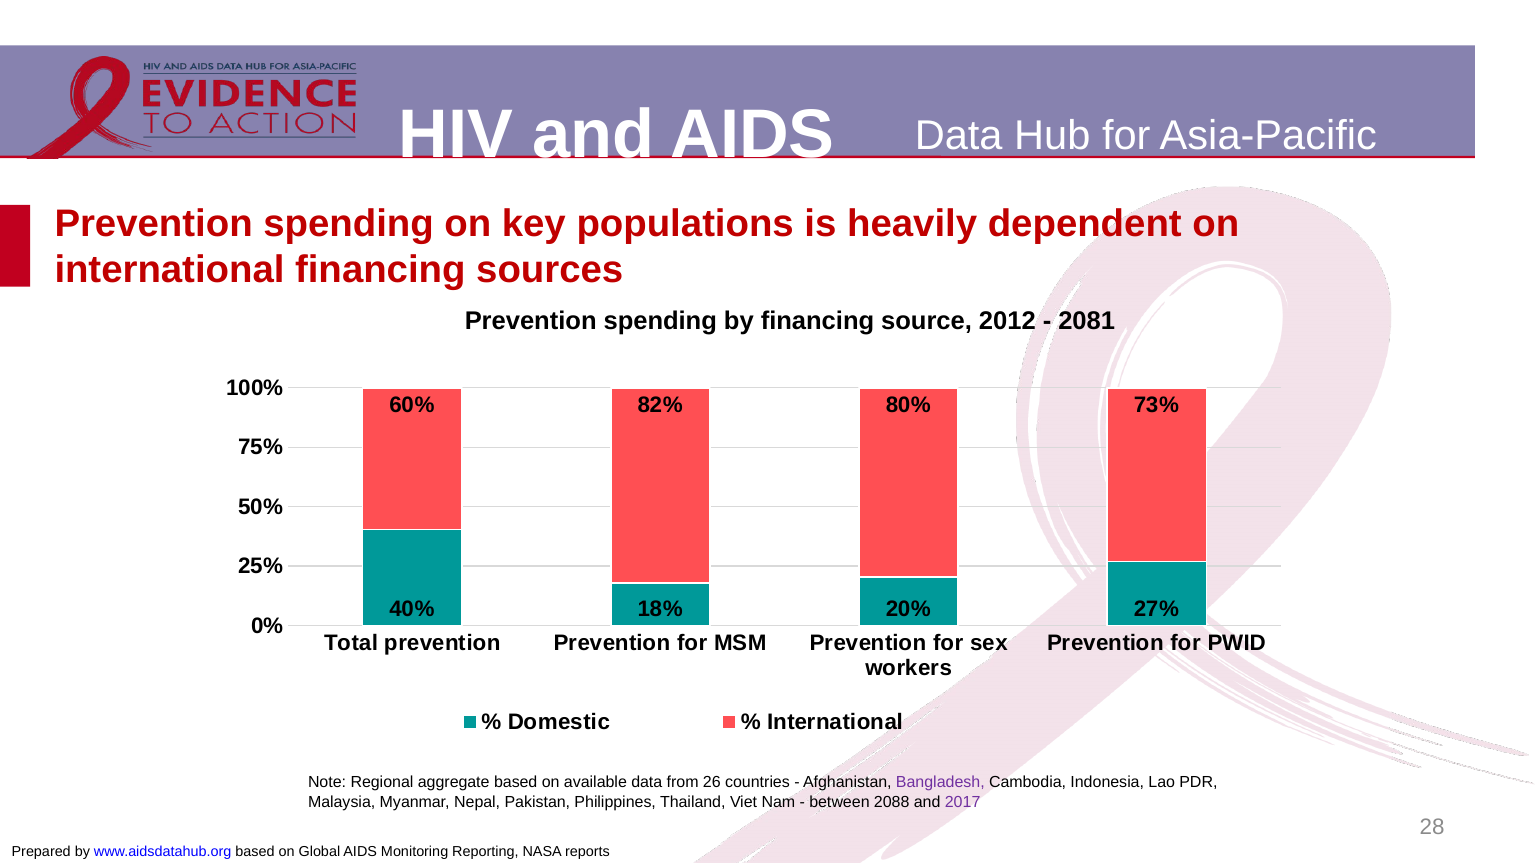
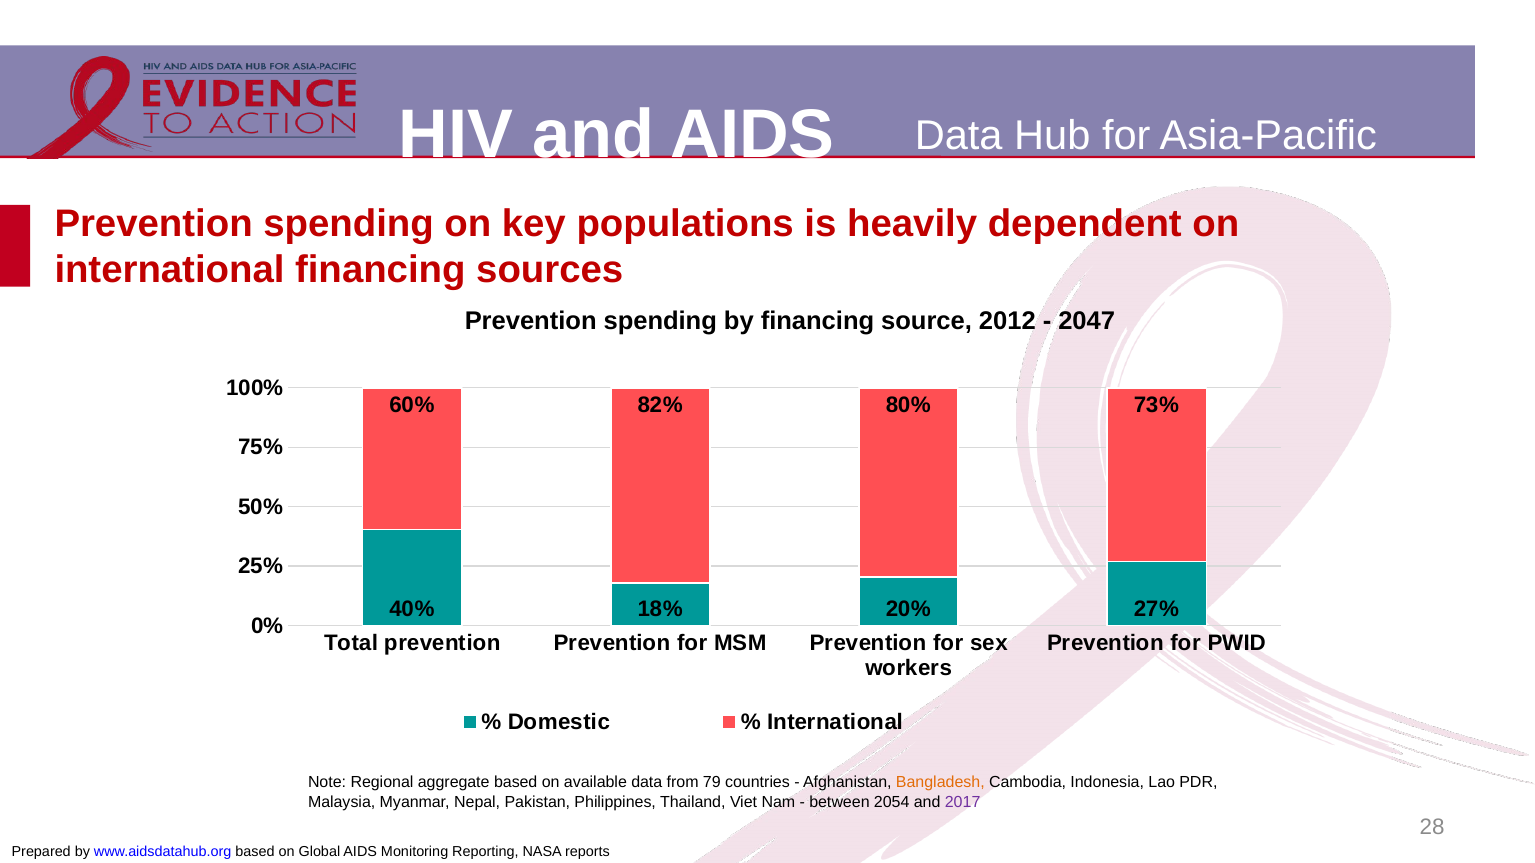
2081: 2081 -> 2047 (1087, 321)
26: 26 -> 79 (712, 783)
Bangladesh colour: purple -> orange (940, 783)
2088: 2088 -> 2054 (892, 802)
